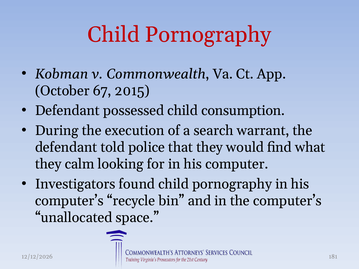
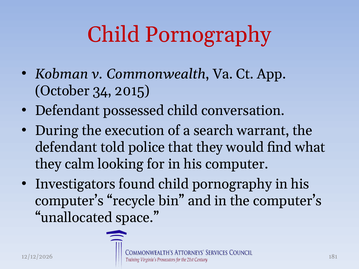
67: 67 -> 34 (102, 91)
consumption: consumption -> conversation (243, 111)
